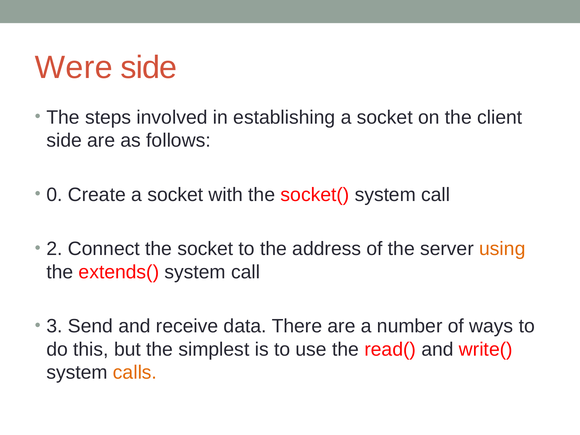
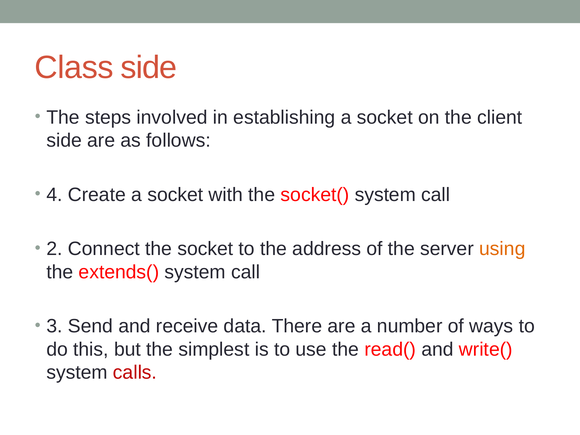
Were: Were -> Class (74, 68)
0: 0 -> 4 (54, 195)
calls colour: orange -> red (135, 373)
